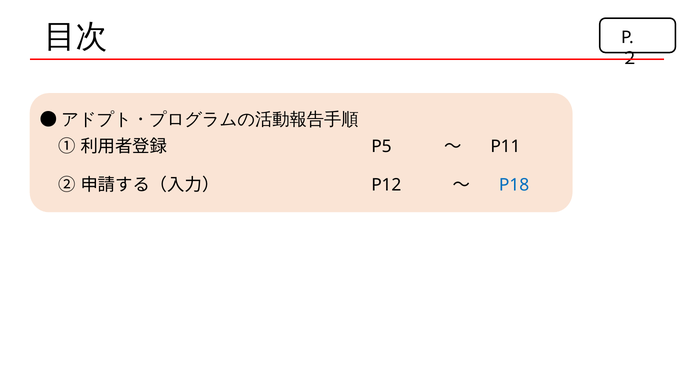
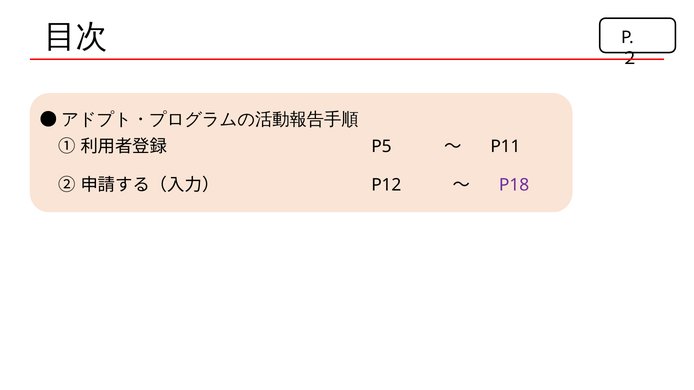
P18 colour: blue -> purple (514, 185)
